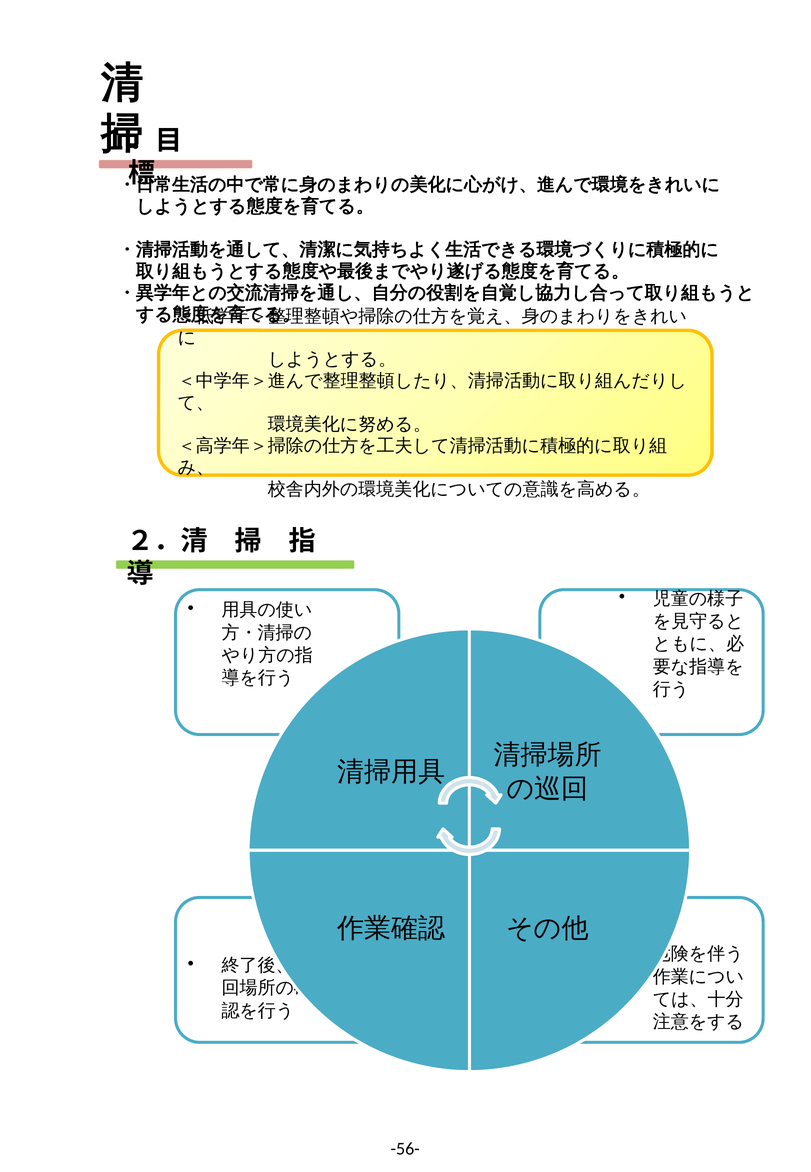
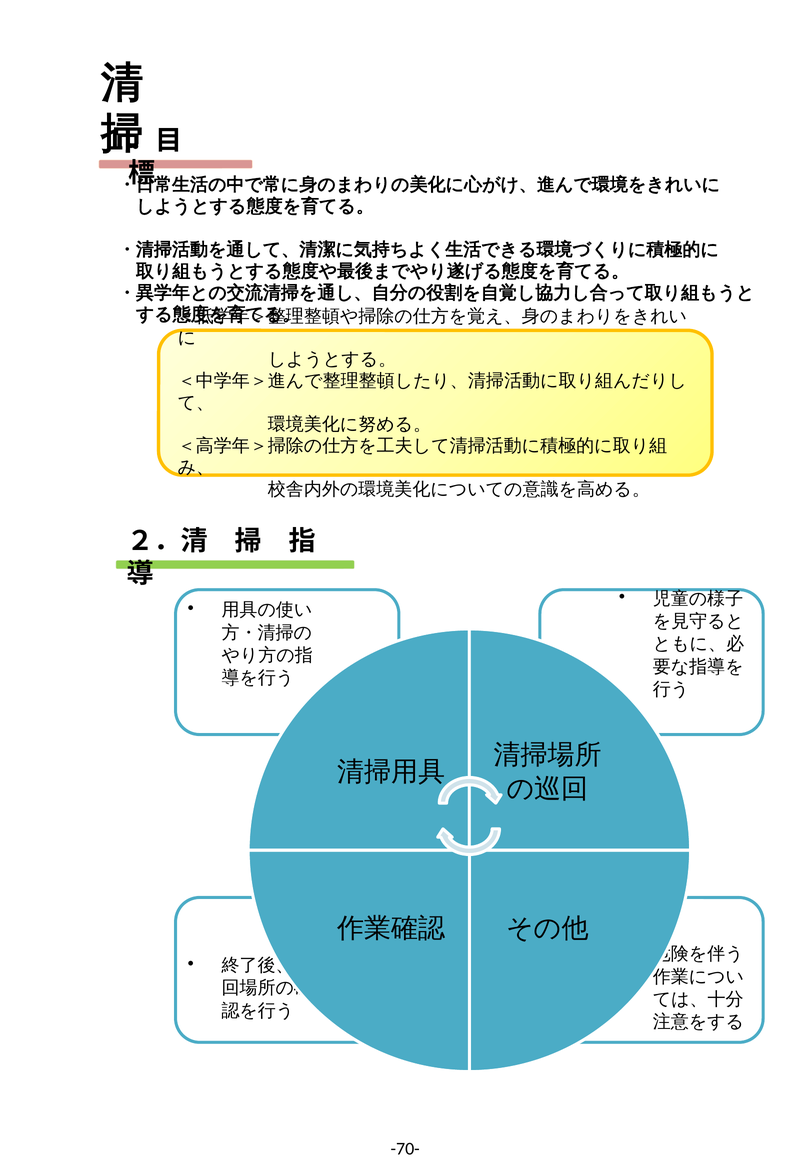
-56-: -56- -> -70- (405, 1148)
